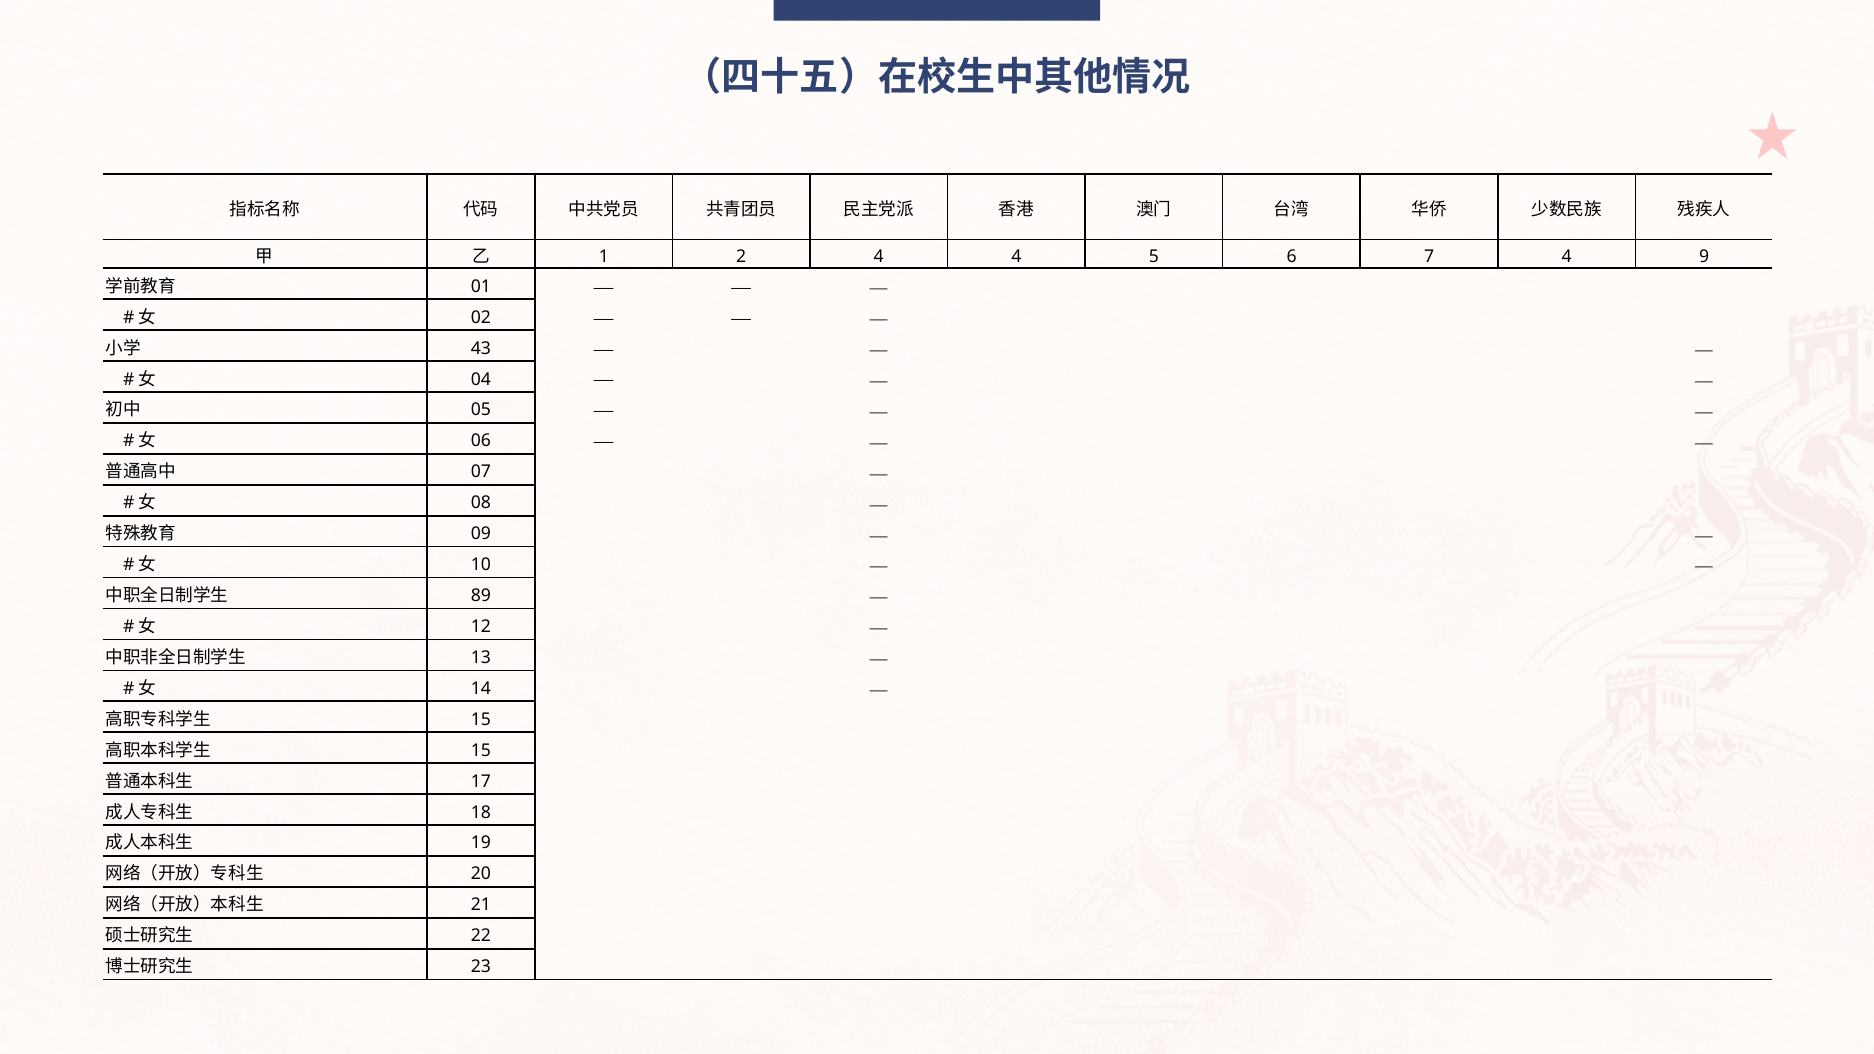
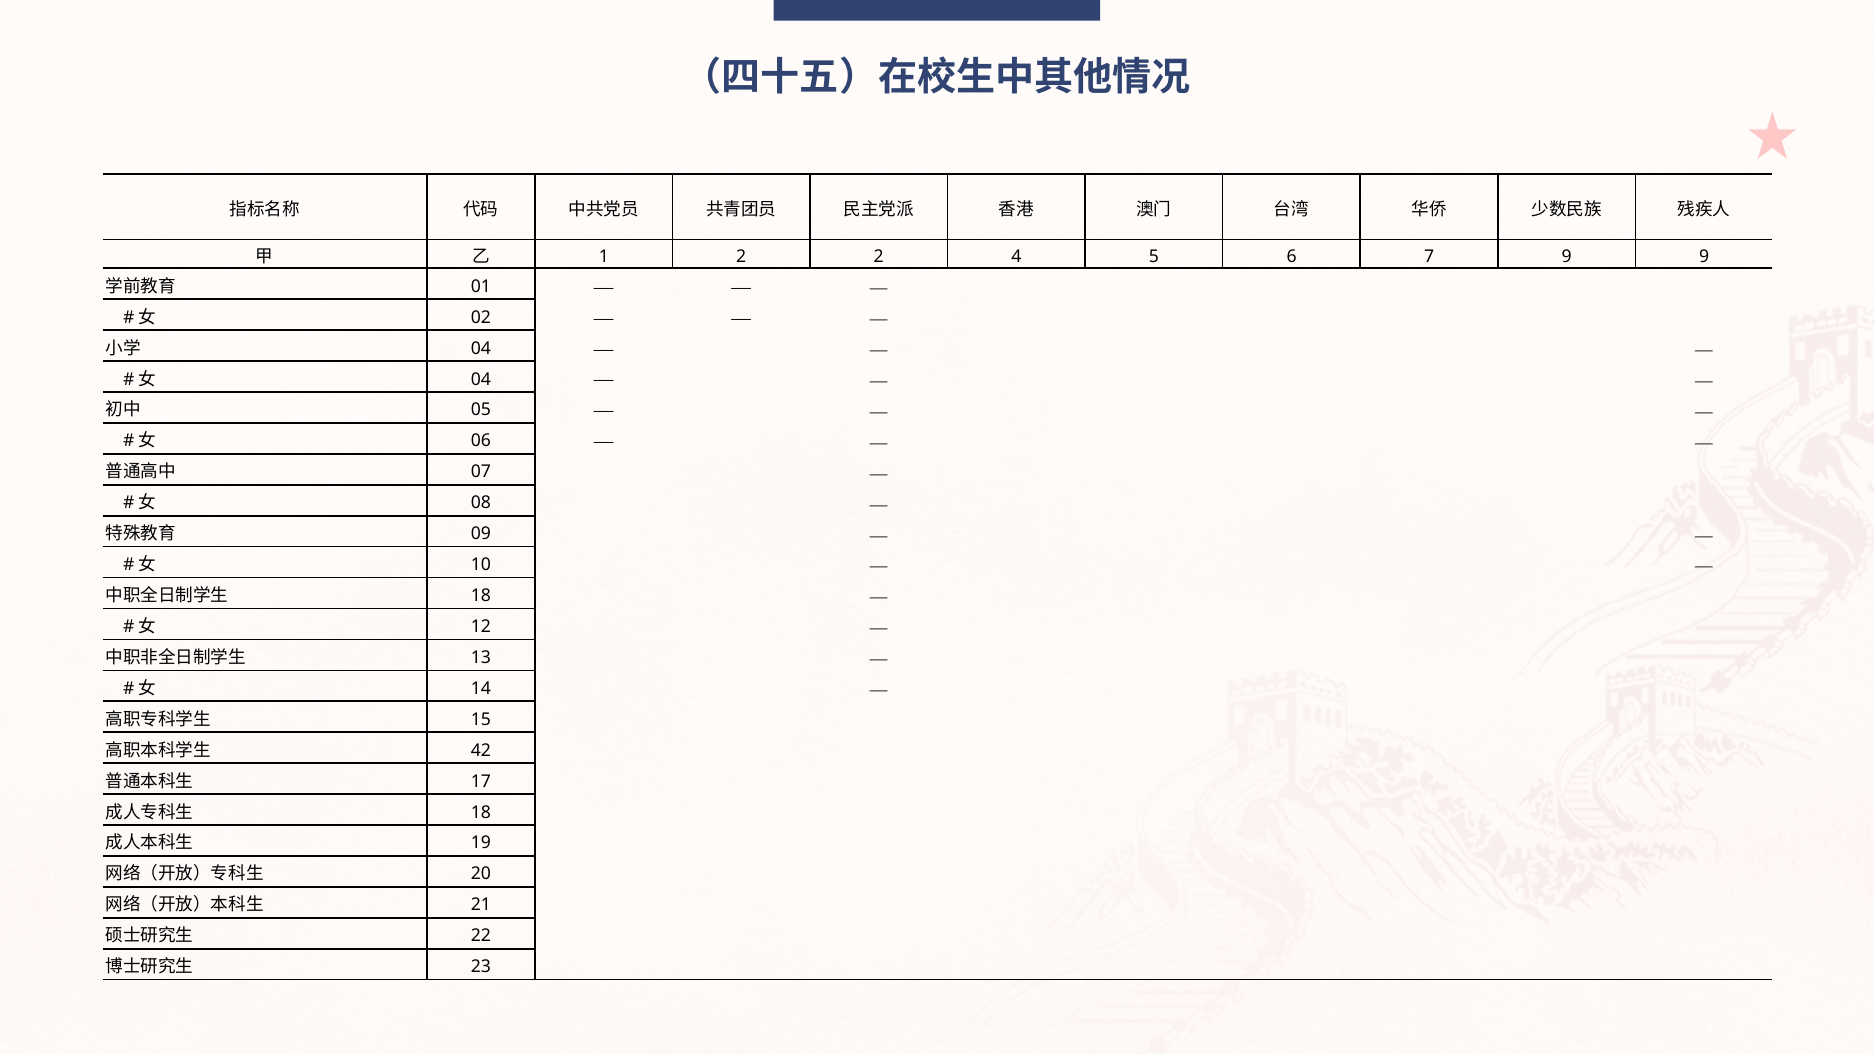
2 4: 4 -> 2 (879, 257)
7 4: 4 -> 9 (1567, 257)
43: 43 -> 04 (481, 348)
89: 89 -> 18 (481, 596)
15: 15 -> 42 (481, 750)
